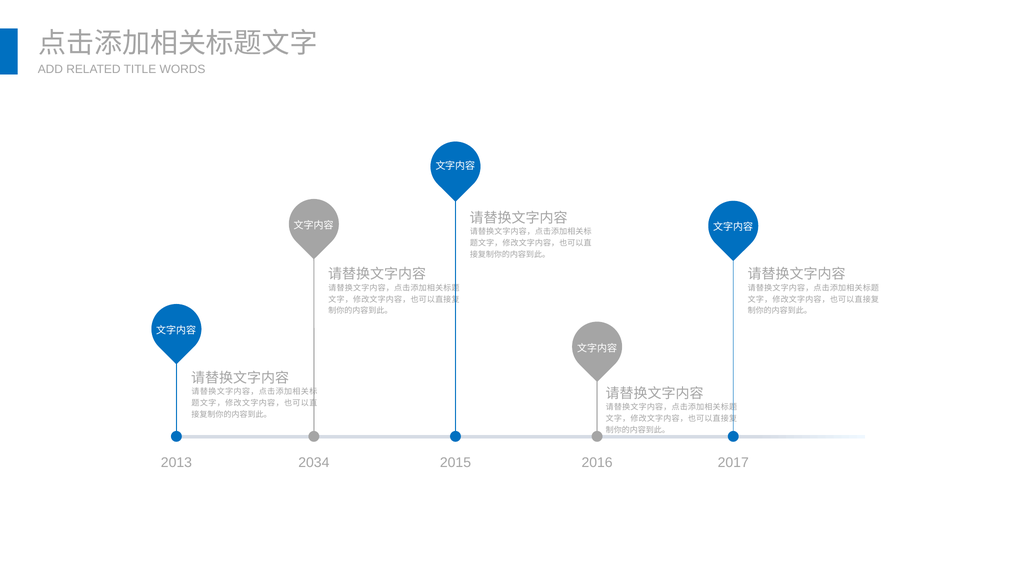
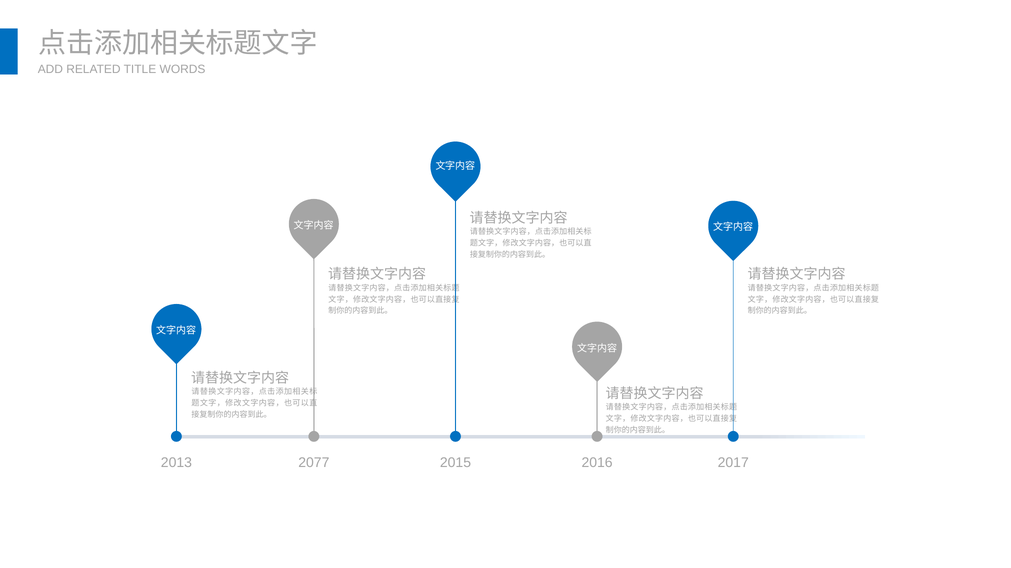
2034: 2034 -> 2077 (314, 463)
